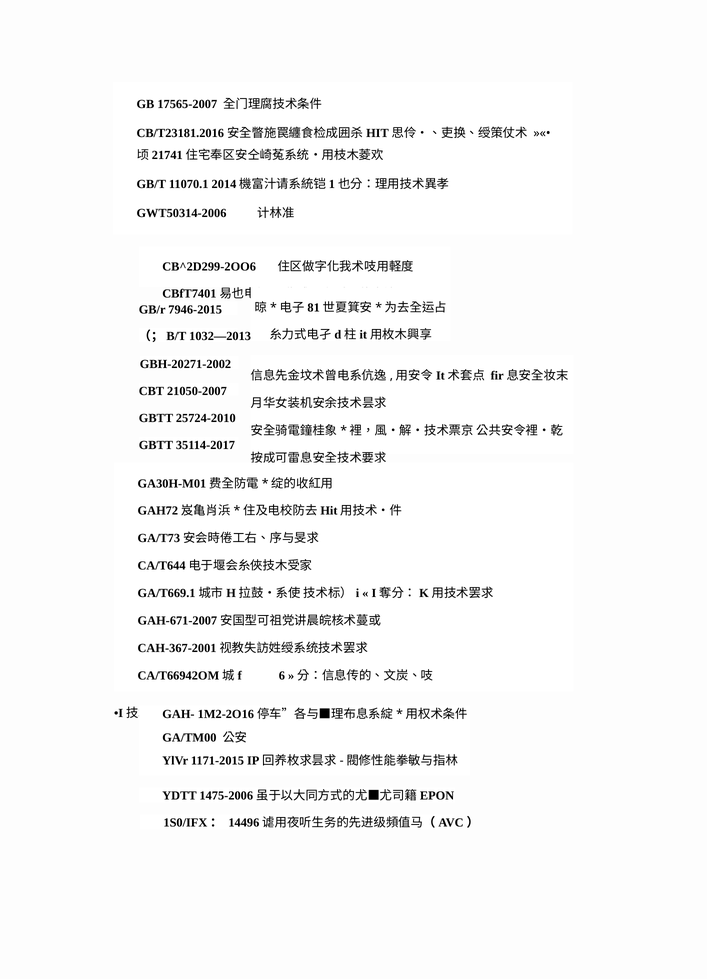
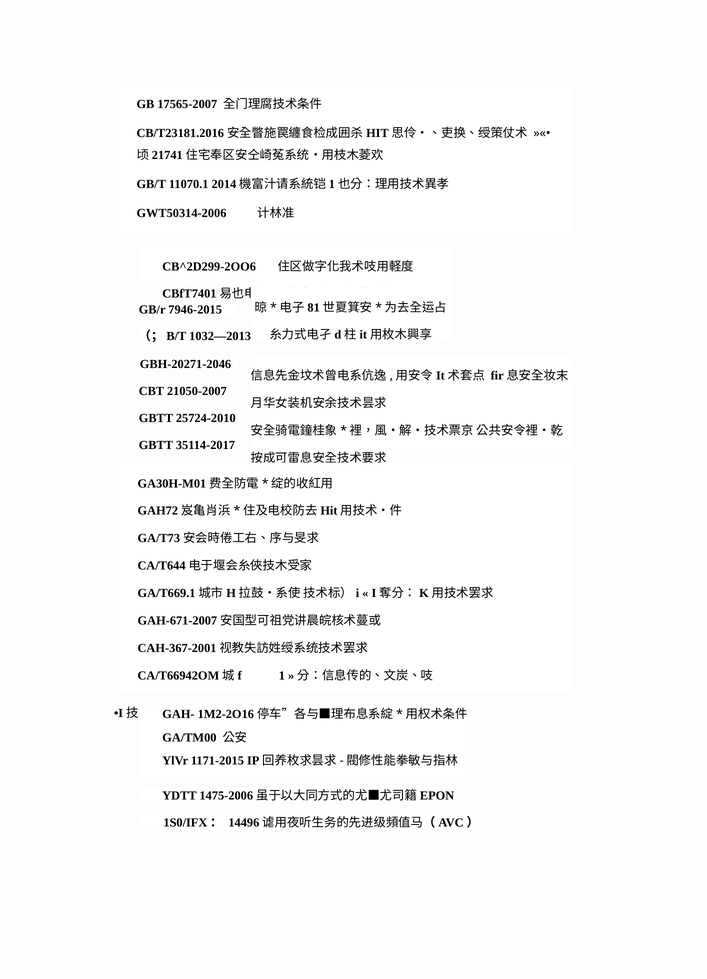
GBH-20271-2002: GBH-20271-2002 -> GBH-20271-2046 (185, 364)
6: 6 -> 1 (282, 676)
